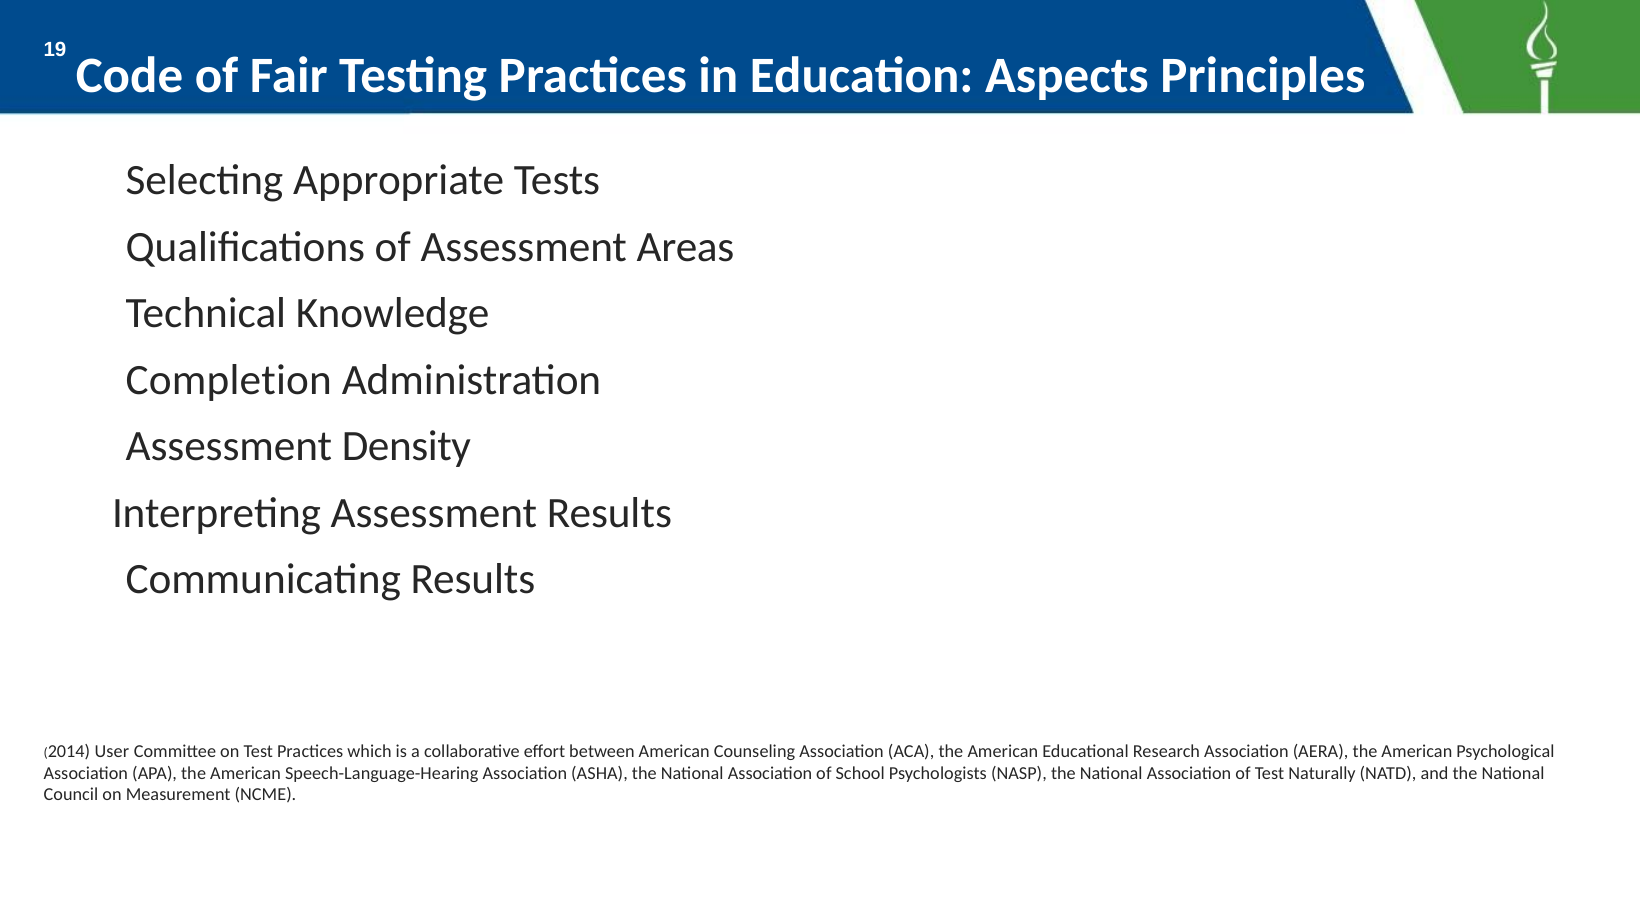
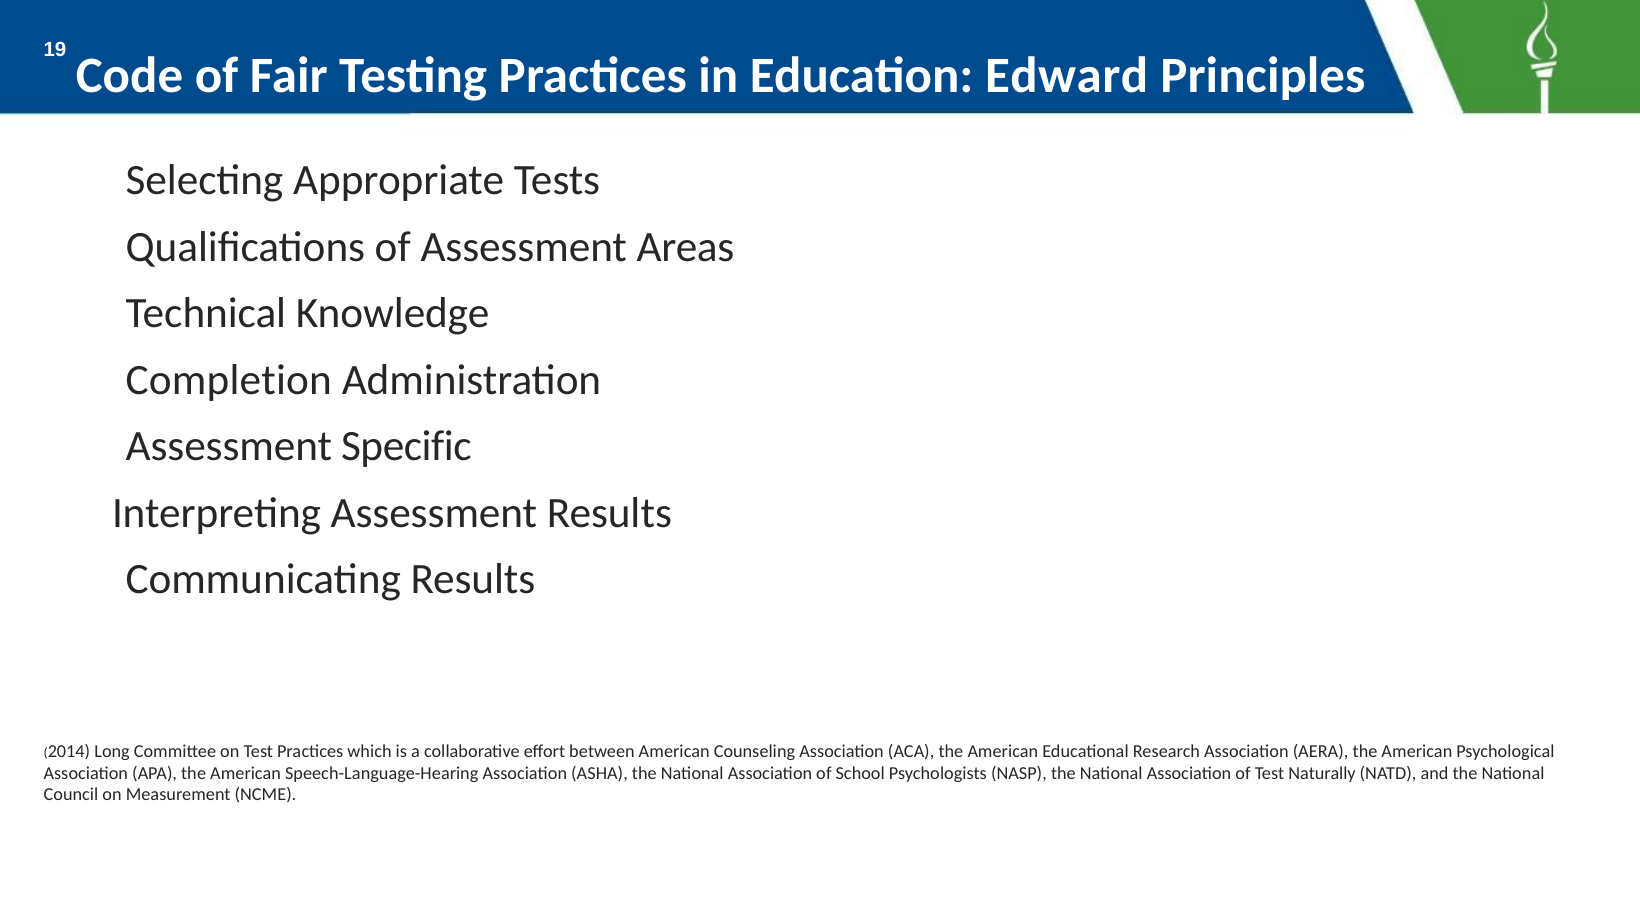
Aspects: Aspects -> Edward (1067, 75)
Density: Density -> Specific (406, 447)
User: User -> Long (112, 752)
